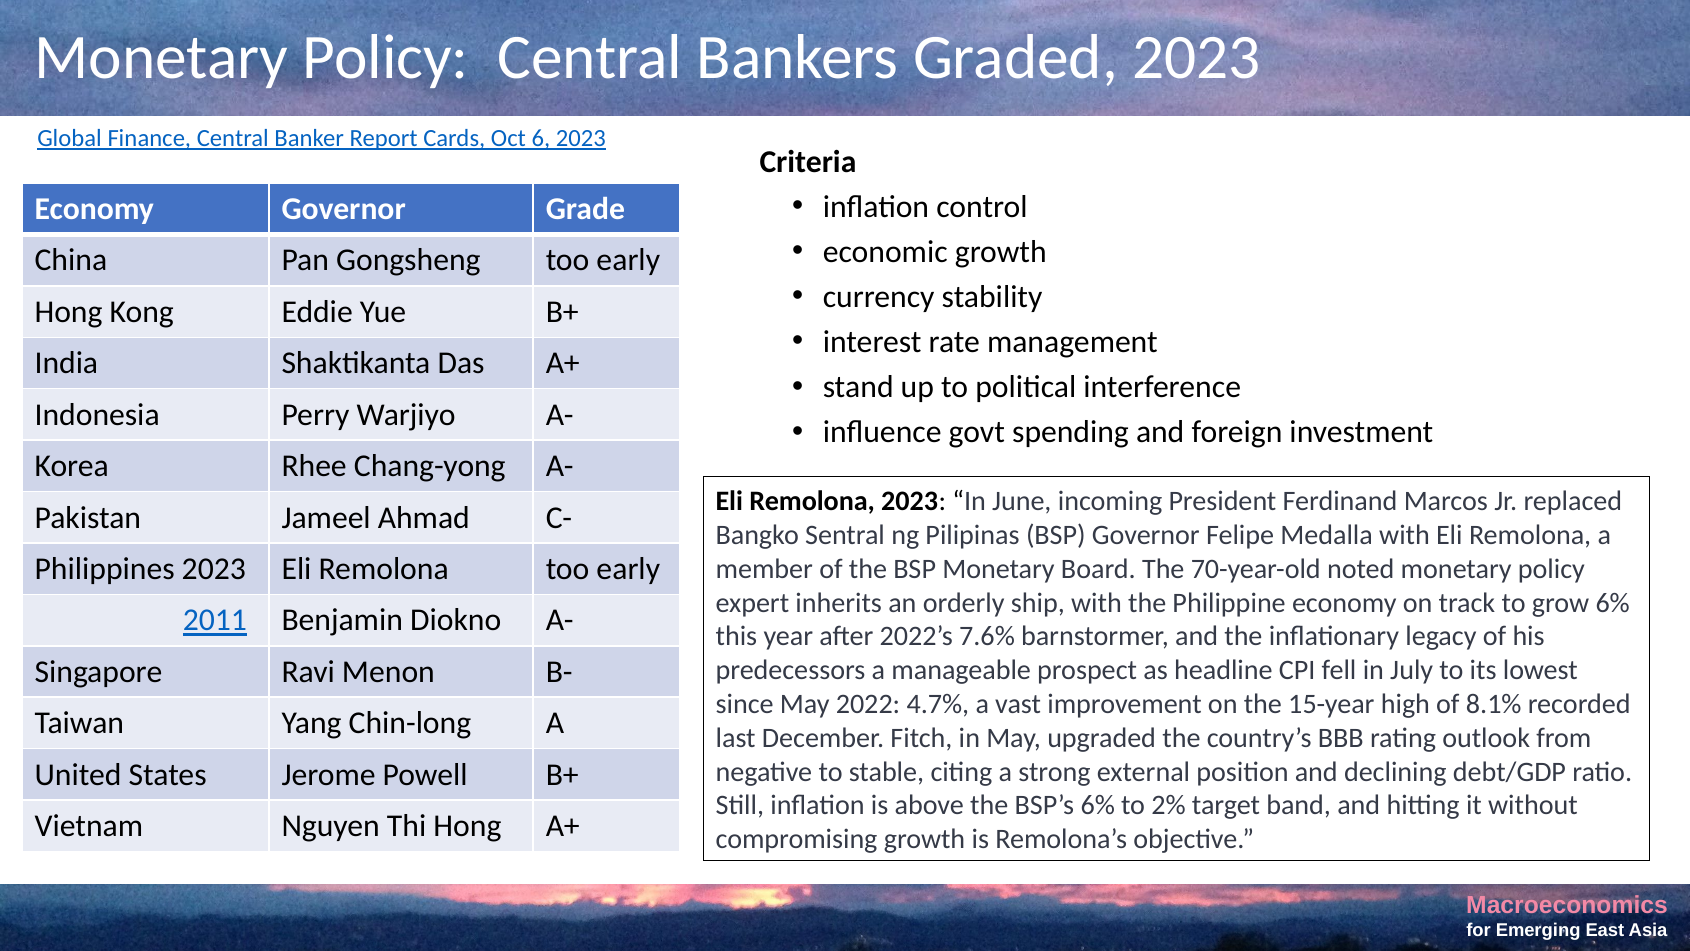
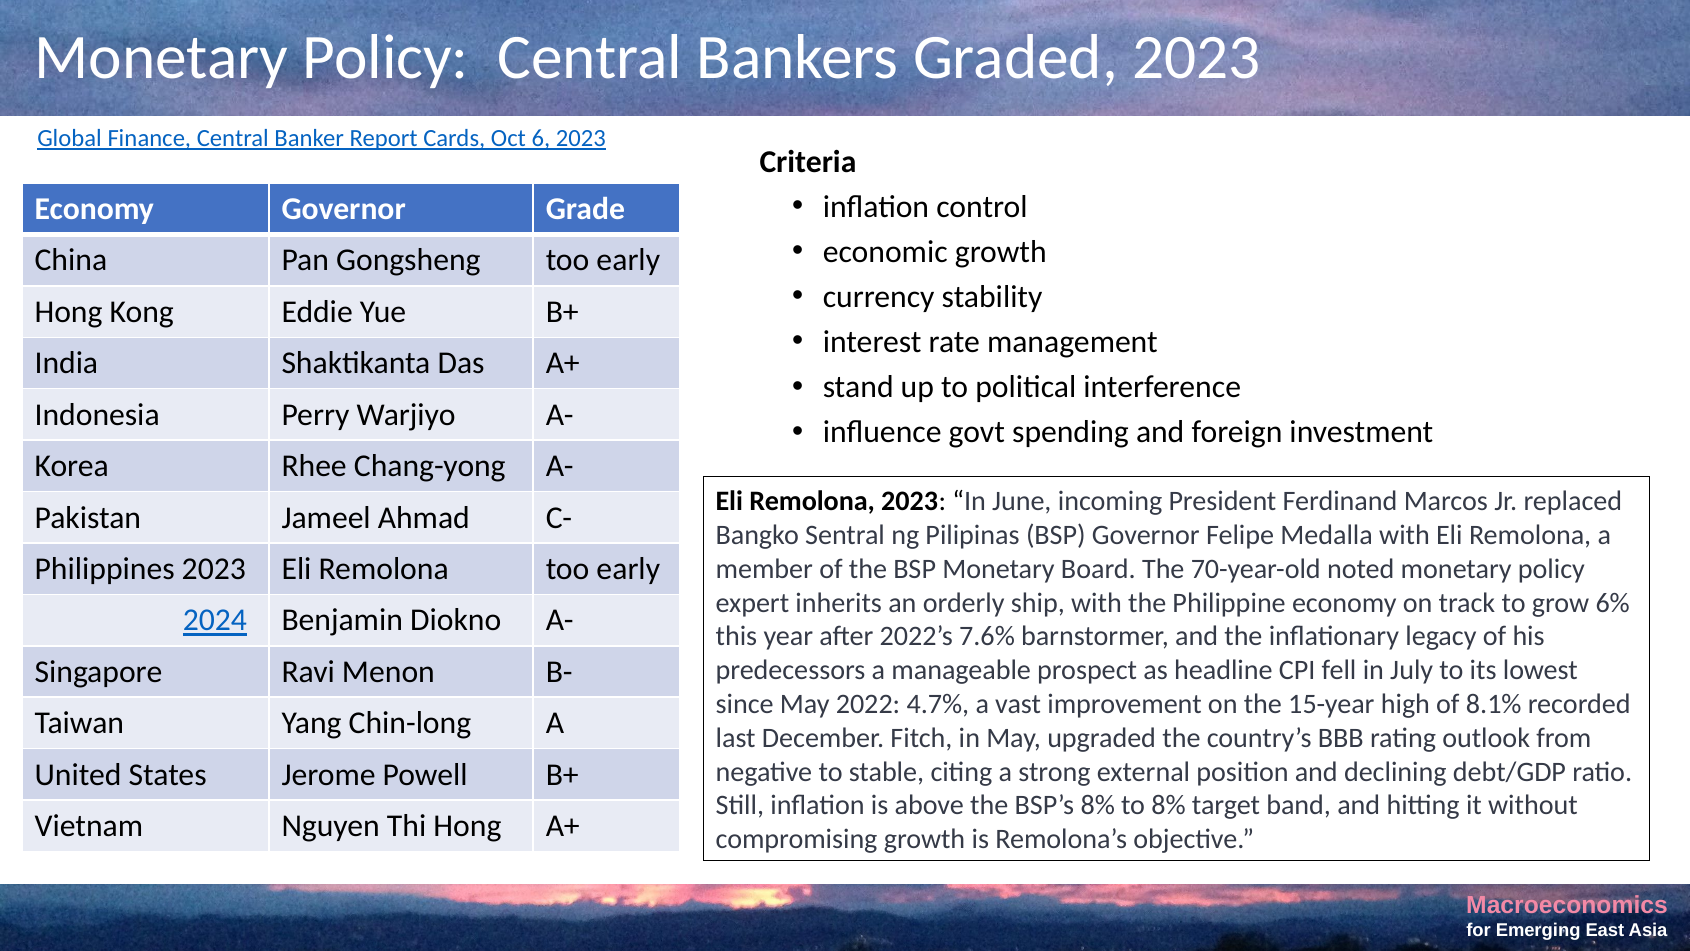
2011: 2011 -> 2024 (215, 620)
BSP’s 6%: 6% -> 8% (1098, 805)
to 2%: 2% -> 8% (1169, 805)
